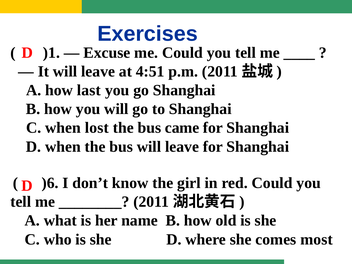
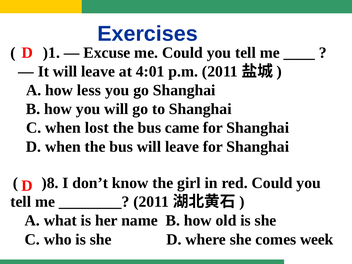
4:51: 4:51 -> 4:01 (150, 72)
last: last -> less (89, 90)
)6: )6 -> )8 (50, 183)
most: most -> week (317, 239)
